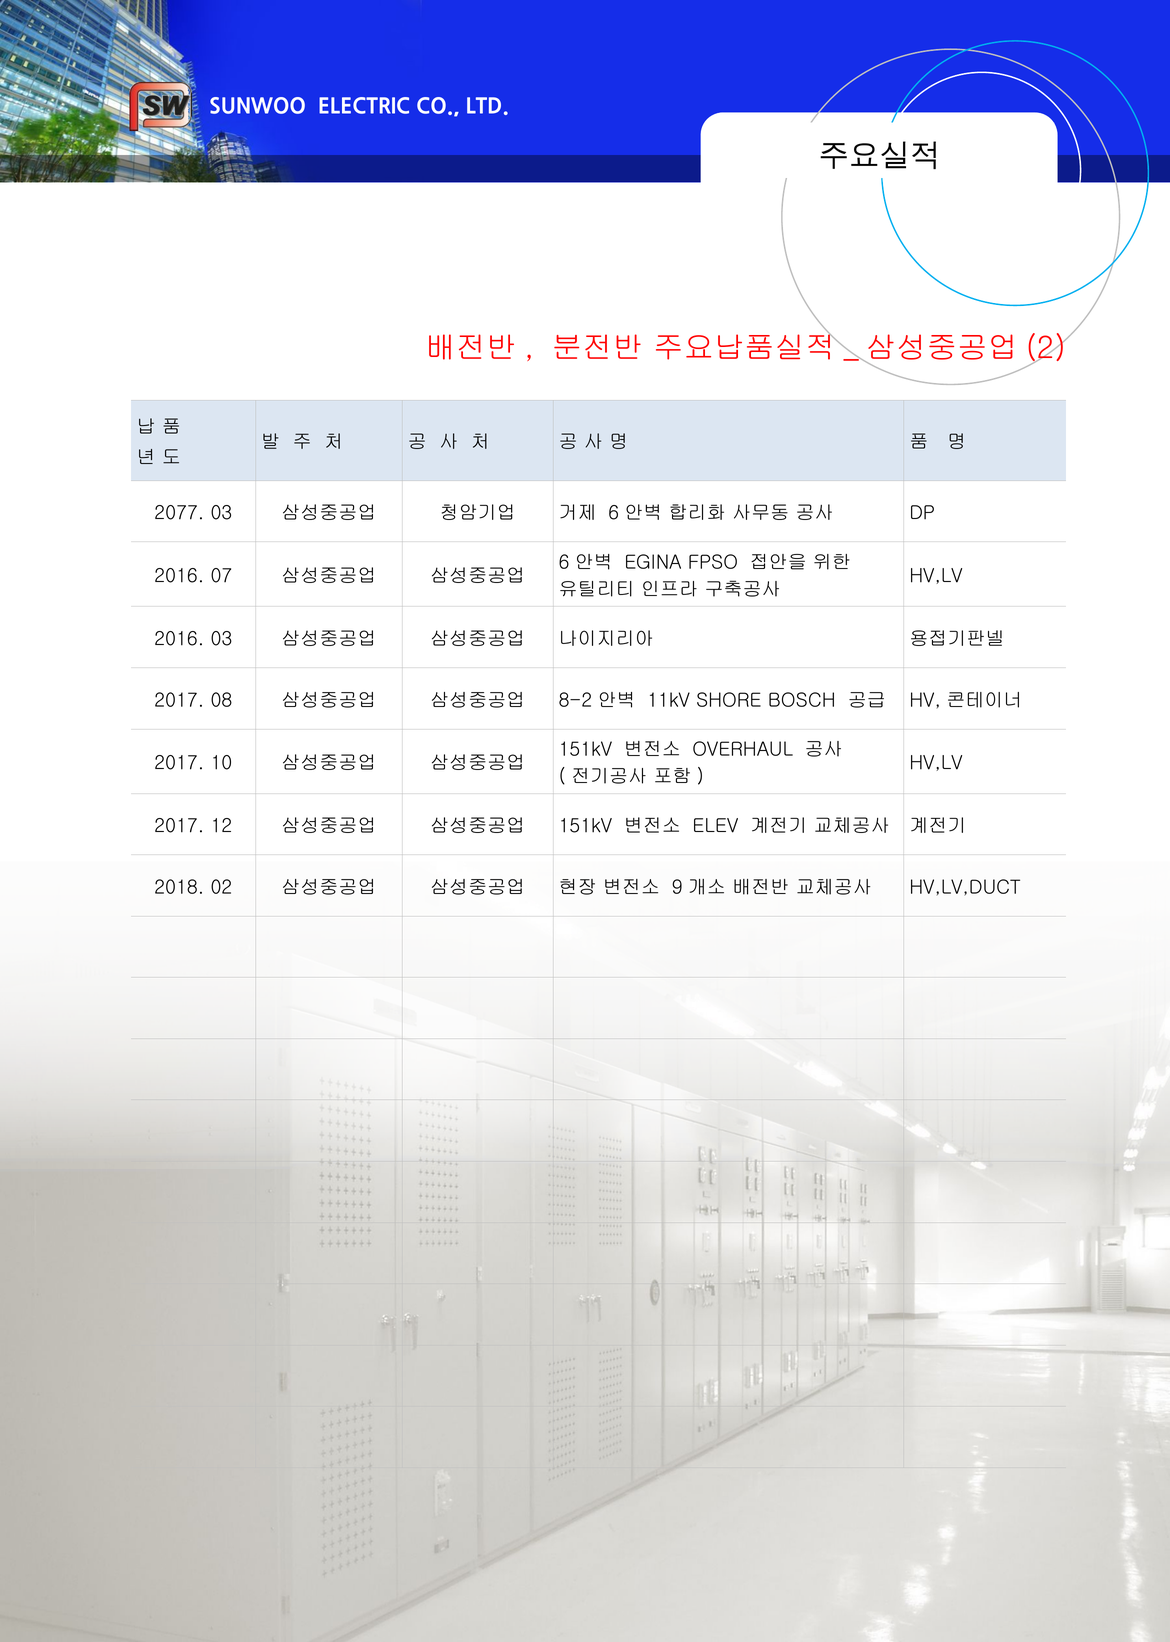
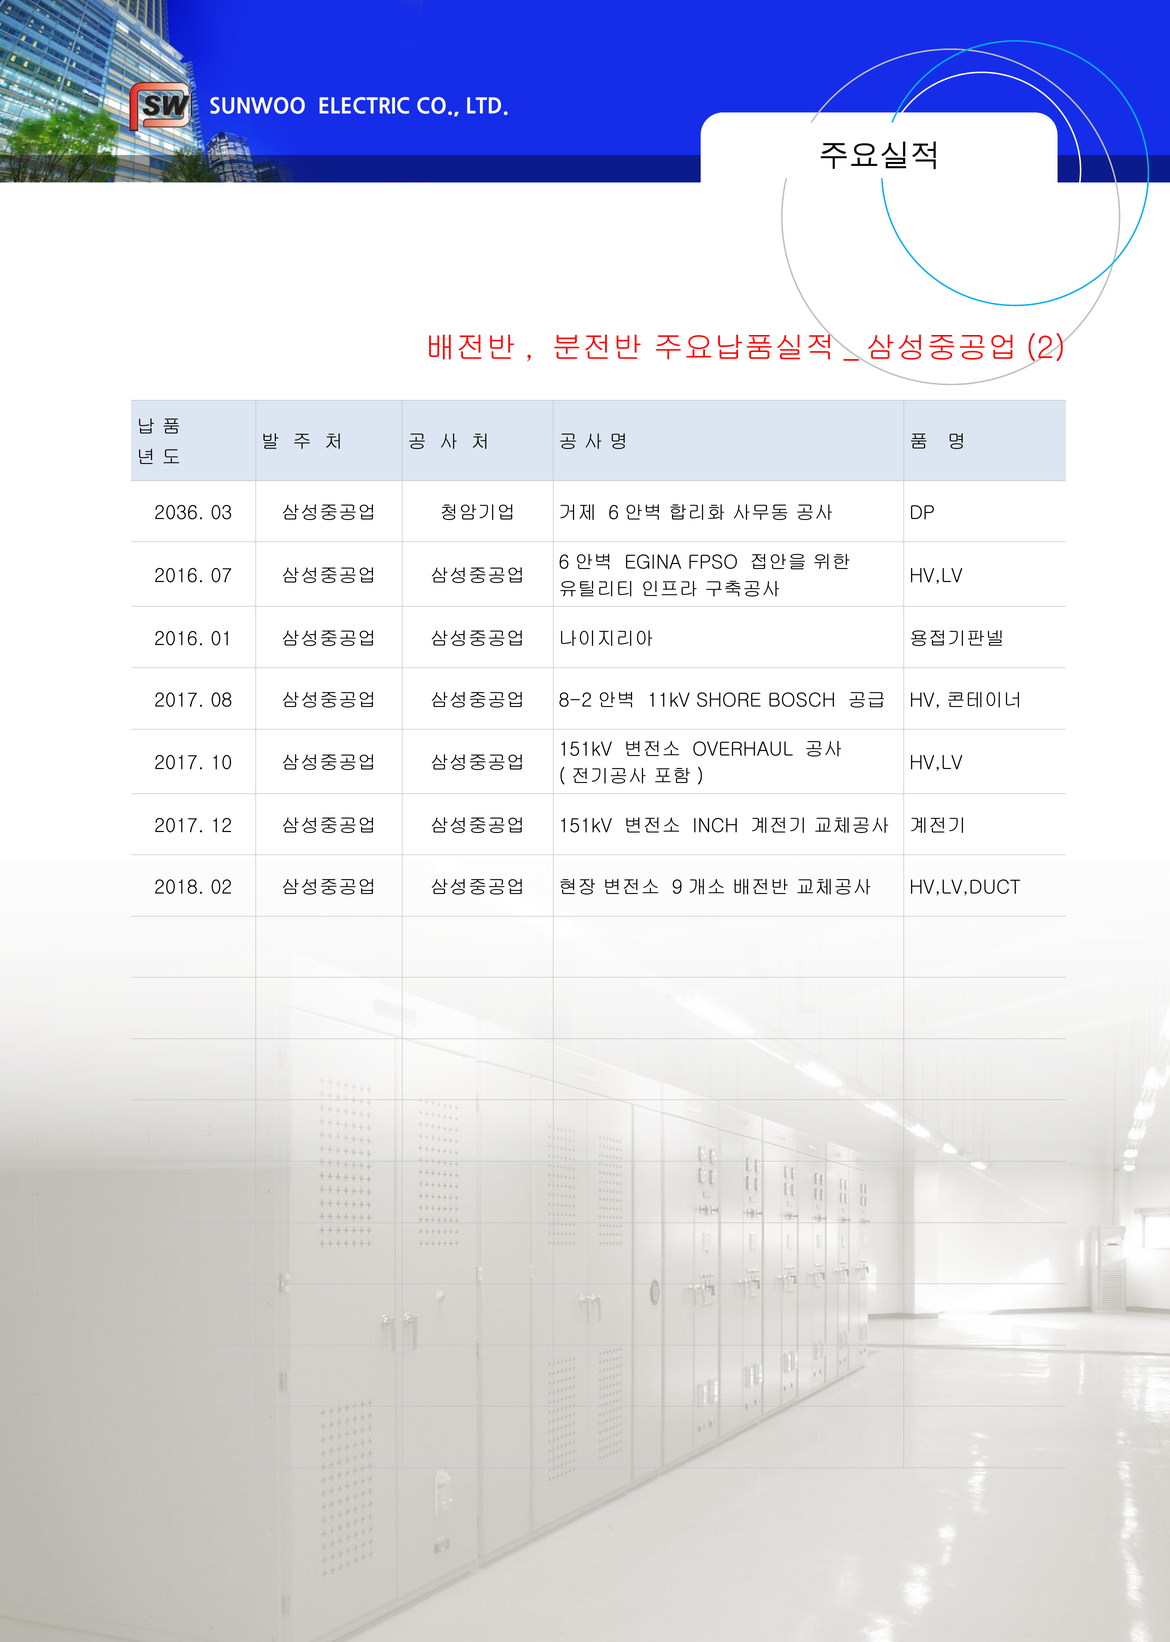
2077: 2077 -> 2036 (179, 513)
2016 03: 03 -> 01 (221, 639)
ELEV: ELEV -> INCH (715, 826)
